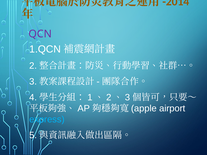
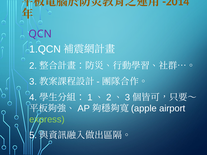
express colour: light blue -> light green (47, 120)
